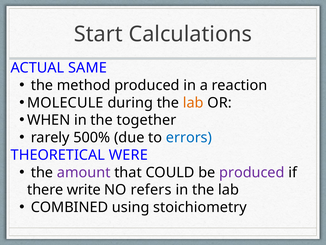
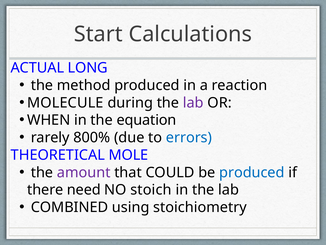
SAME: SAME -> LONG (88, 68)
lab colour: orange -> purple (193, 103)
together: together -> equation (147, 120)
500%: 500% -> 800% (92, 137)
WERE: WERE -> MOLE (128, 155)
produced colour: purple -> blue (252, 172)
write: write -> need (84, 190)
refers: refers -> stoich (151, 190)
